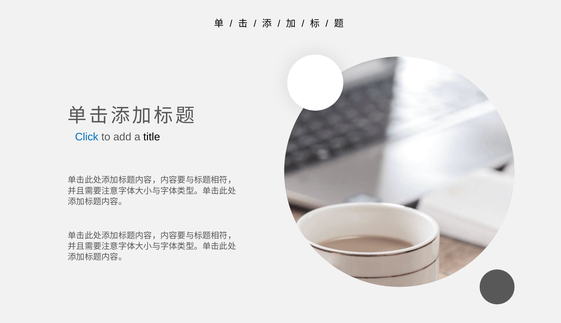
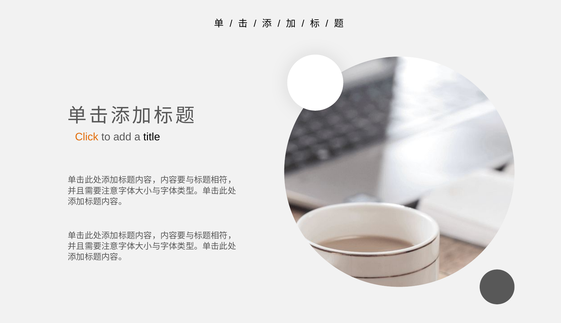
Click colour: blue -> orange (87, 137)
